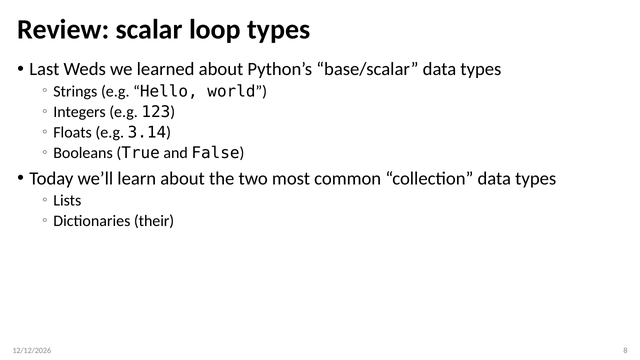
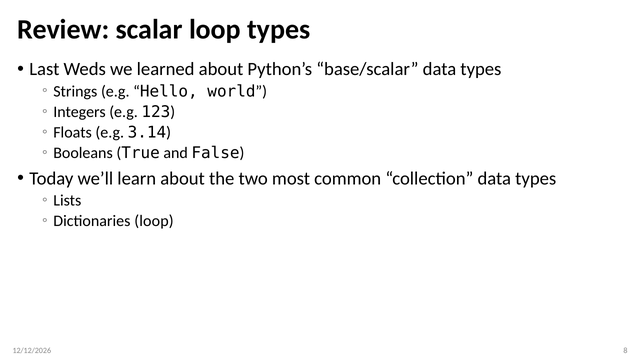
Dictionaries their: their -> loop (154, 221)
